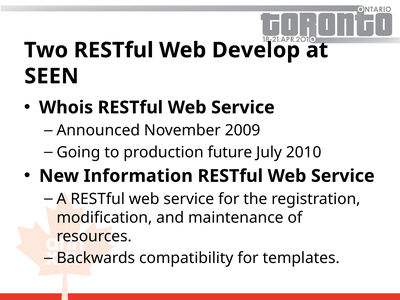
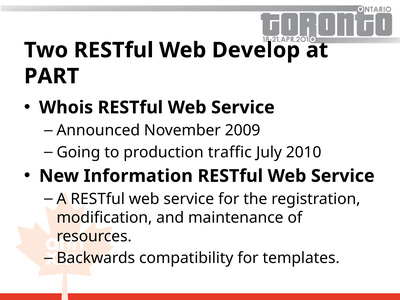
SEEN: SEEN -> PART (52, 76)
future: future -> traffic (230, 152)
